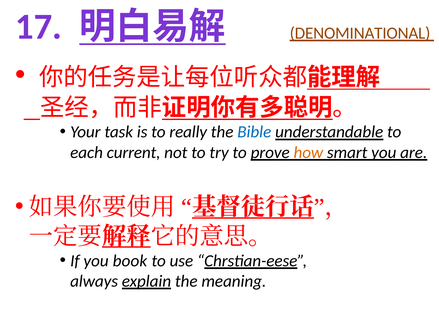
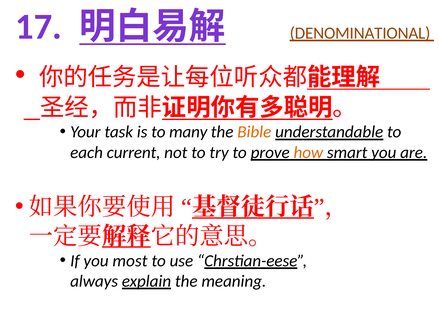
really: really -> many (188, 132)
Bible colour: blue -> orange (254, 132)
book: book -> most (130, 261)
